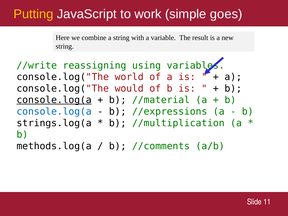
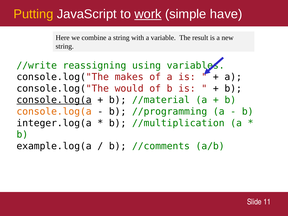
work underline: none -> present (148, 14)
goes: goes -> have (226, 14)
world: world -> makes (129, 77)
console.log(a colour: blue -> orange (54, 112)
//expressions: //expressions -> //programming (170, 112)
strings.log(a: strings.log(a -> integer.log(a (54, 123)
methods.log(a: methods.log(a -> example.log(a (54, 146)
